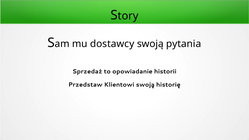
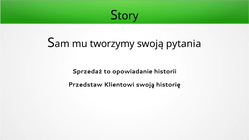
dostawcy: dostawcy -> tworzymy (112, 44)
